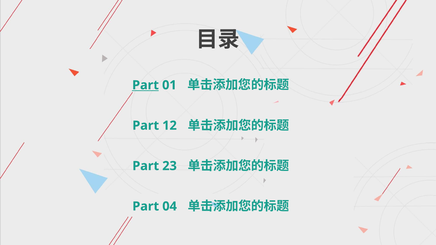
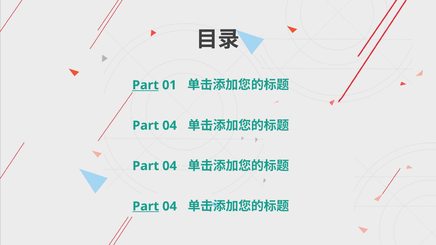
12: 12 -> 04 (170, 126)
23: 23 -> 04 (170, 166)
Part underline: none -> present (146, 207)
